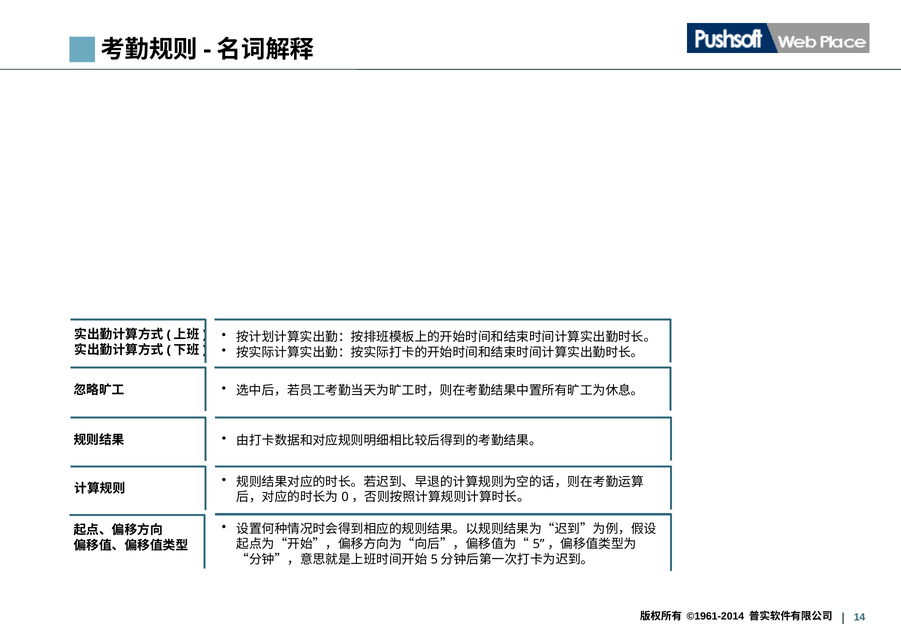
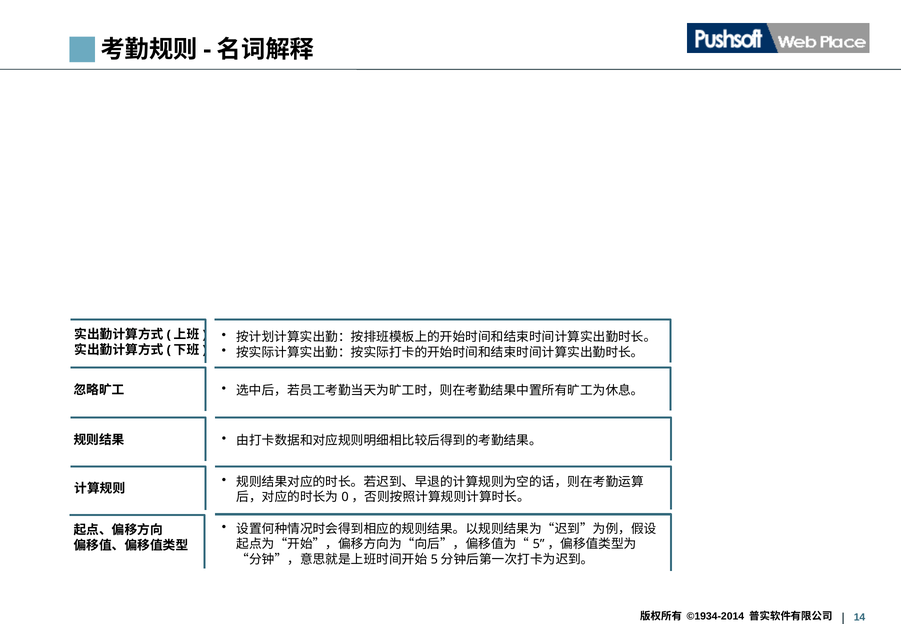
©1961-2014: ©1961-2014 -> ©1934-2014 (715, 616)
